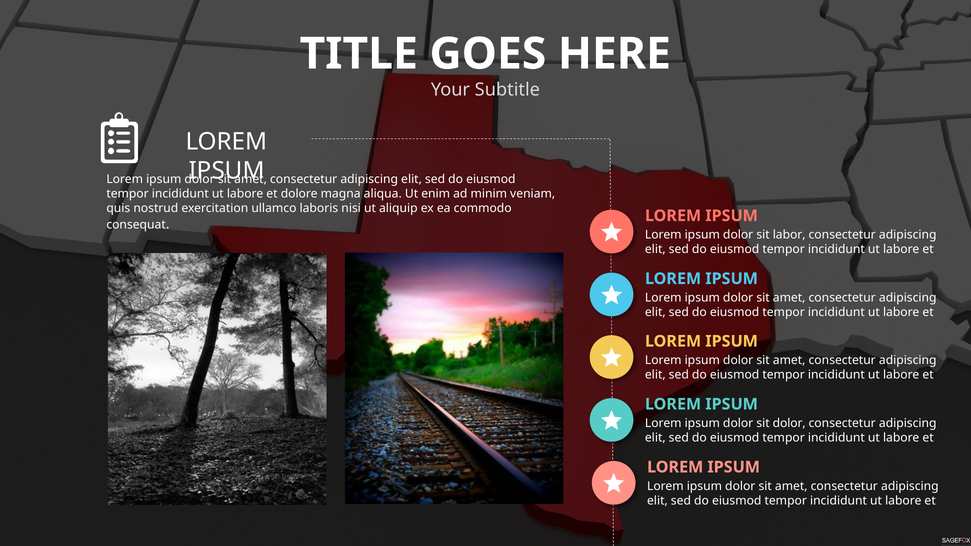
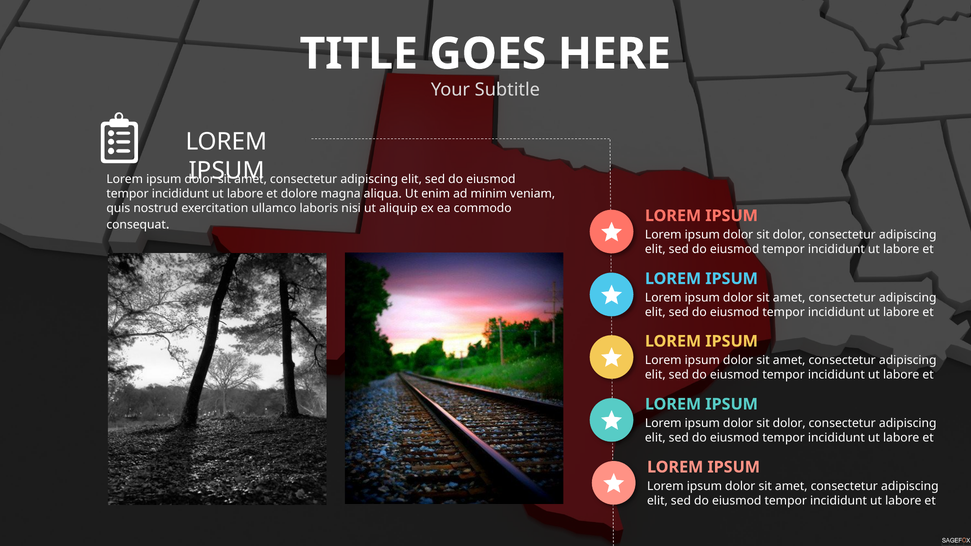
labor: labor -> dolor (789, 235)
